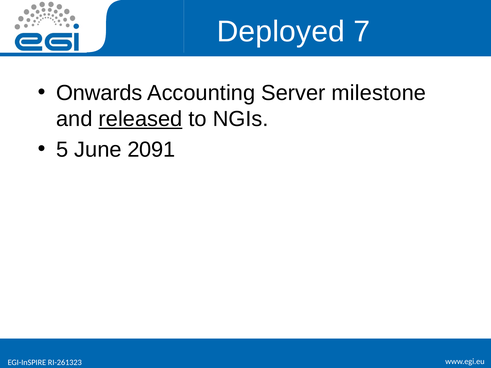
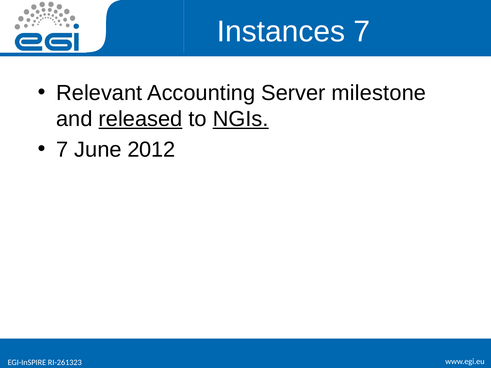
Deployed: Deployed -> Instances (281, 32)
Onwards: Onwards -> Relevant (99, 93)
NGIs underline: none -> present (241, 119)
5: 5 -> 7 (62, 150)
2091: 2091 -> 2012 (151, 150)
